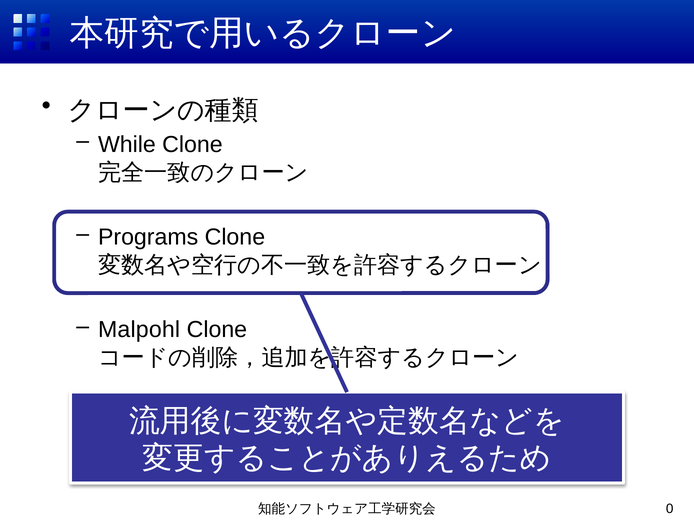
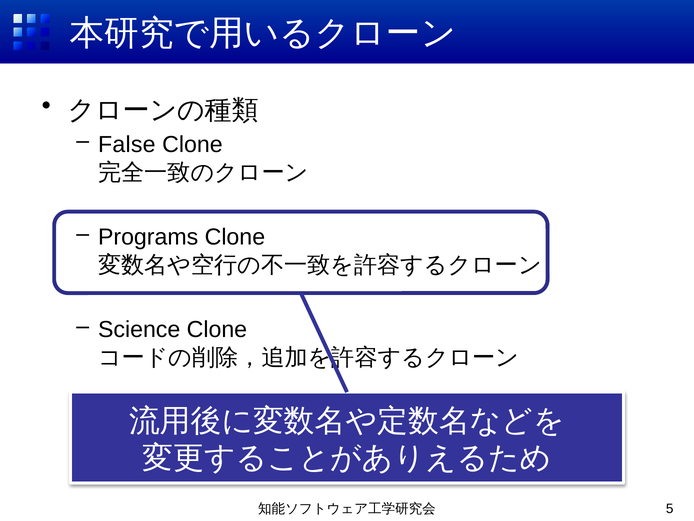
While: While -> False (127, 144)
Malpohl: Malpohl -> Science (139, 329)
0: 0 -> 5 (670, 508)
